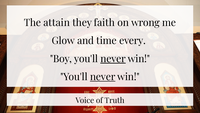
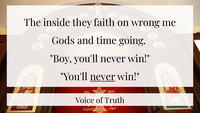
attain: attain -> inside (57, 23)
Glow: Glow -> Gods (63, 41)
every: every -> going (133, 41)
never underline: present -> none (113, 59)
